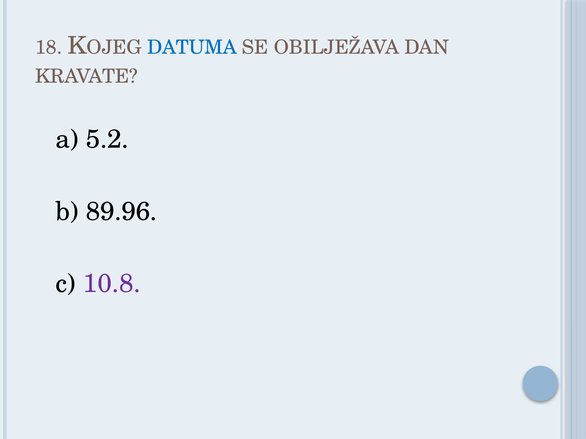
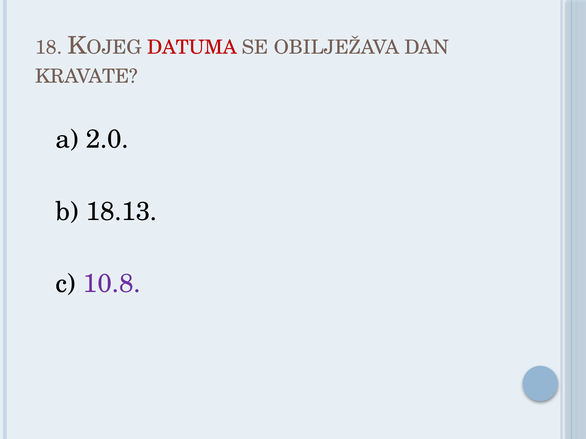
DATUMA colour: blue -> red (192, 47)
5.2: 5.2 -> 2.0 (107, 139)
89.96: 89.96 -> 18.13 (121, 212)
